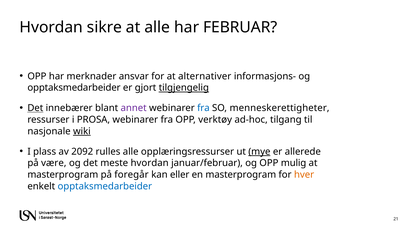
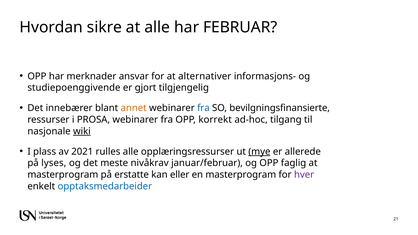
opptaksmedarbeider: opptaksmedarbeider -> studiepoenggivende (74, 88)
tilgjengelig underline: present -> none (184, 88)
Det underline: present -> none (35, 108)
annet colour: purple -> orange (134, 108)
menneskerettigheter: menneskerettigheter -> bevilgningsfinansierte (280, 108)
verktøy: verktøy -> korrekt (215, 120)
2092: 2092 -> 2021 (82, 152)
være: være -> lyses (54, 163)
meste hvordan: hvordan -> nivåkrav (150, 163)
mulig: mulig -> faglig (294, 163)
foregår: foregår -> erstatte (132, 175)
hver colour: orange -> purple (304, 175)
